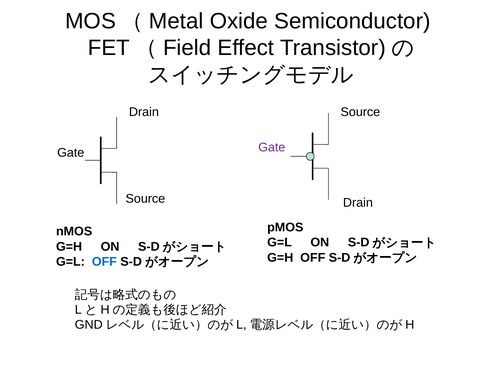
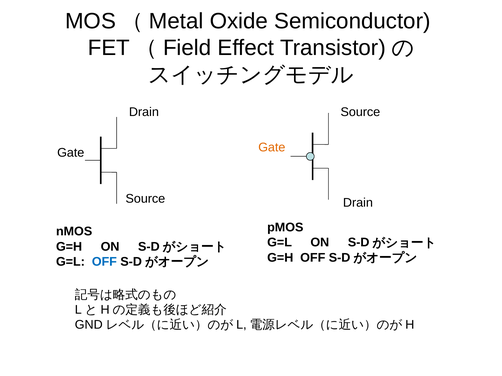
Gate colour: purple -> orange (272, 148)
